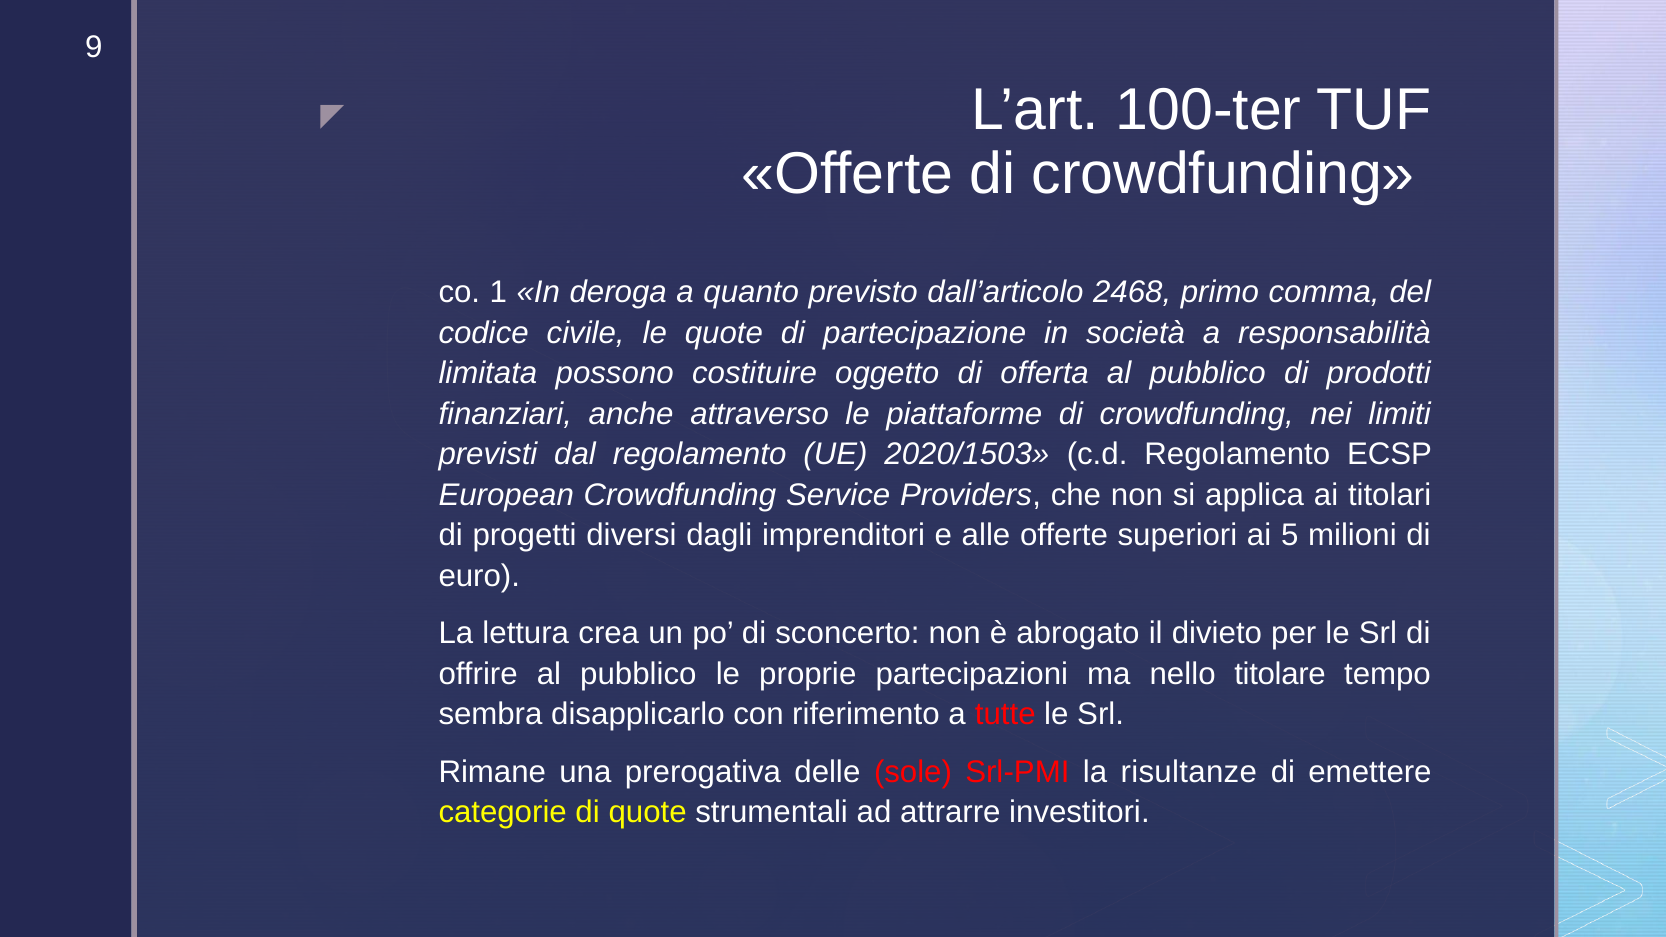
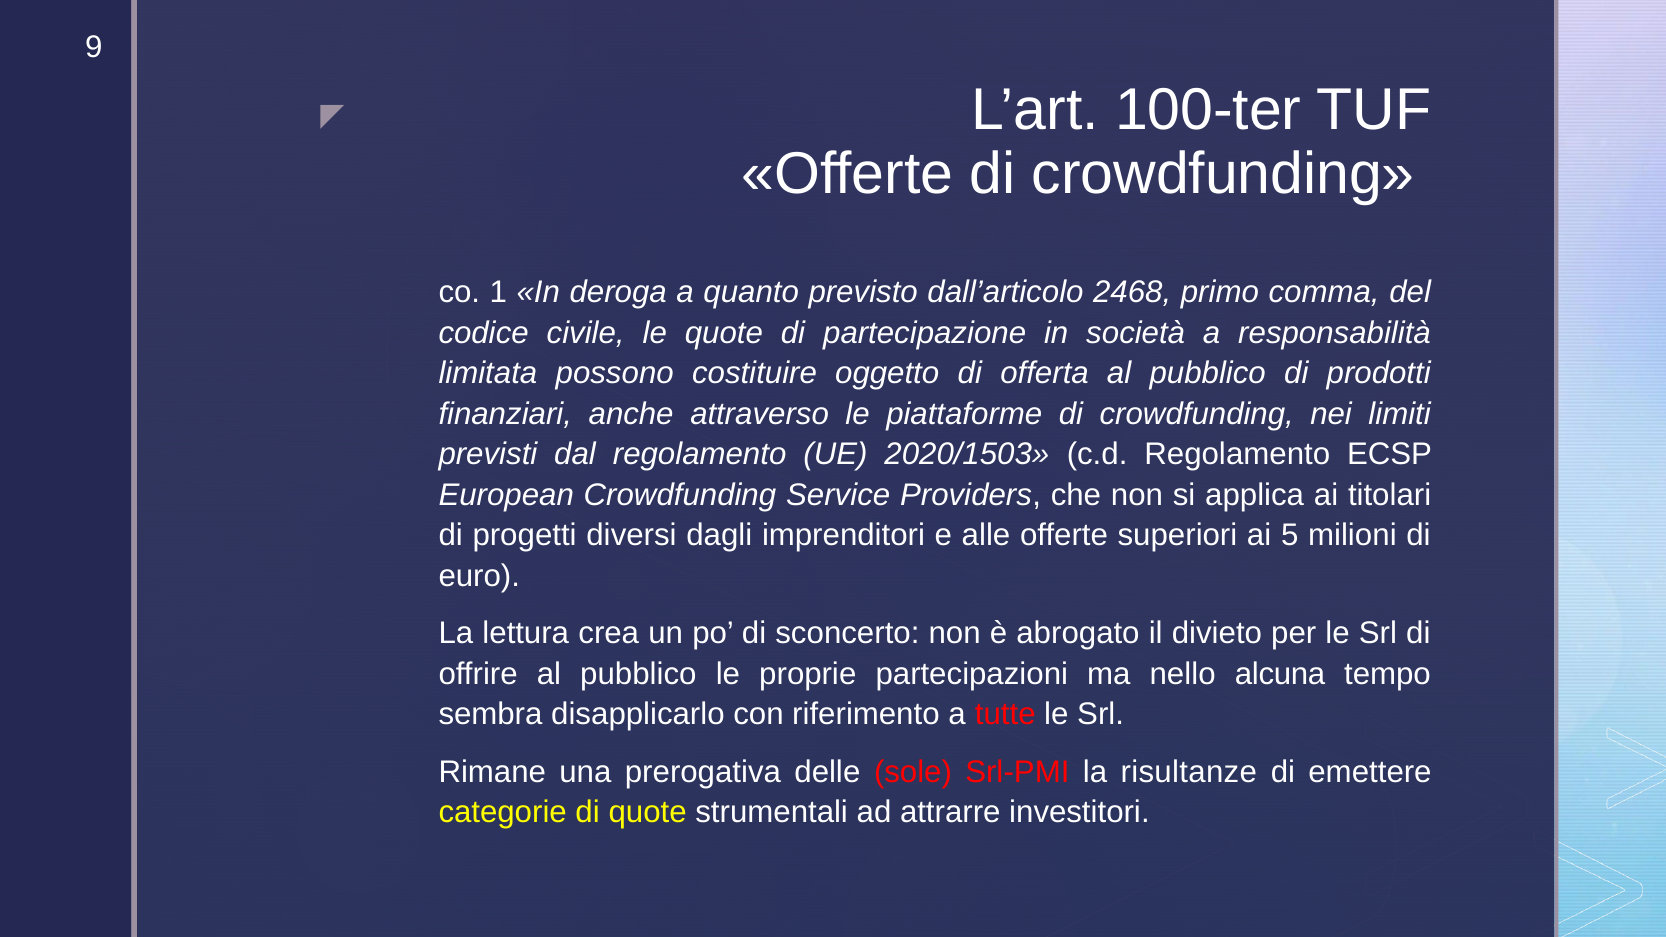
titolare: titolare -> alcuna (1280, 674)
